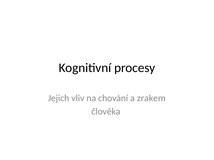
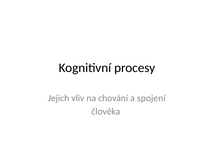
zrakem: zrakem -> spojení (151, 98)
